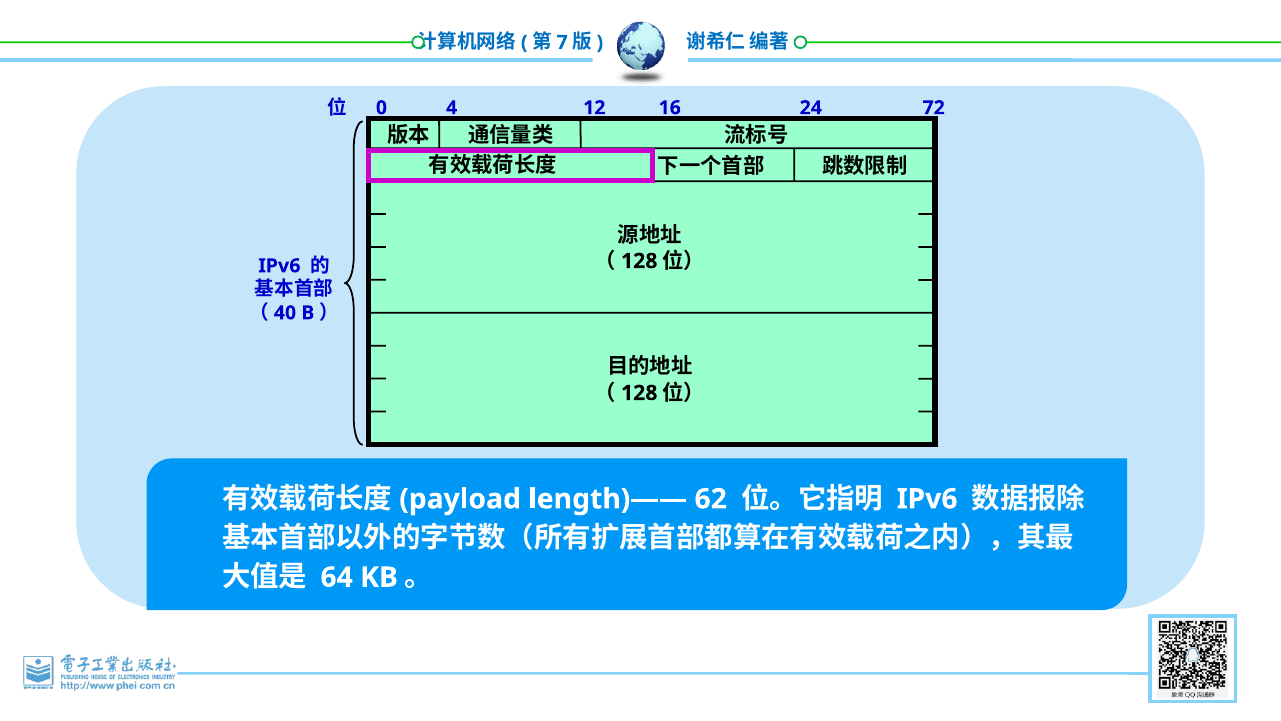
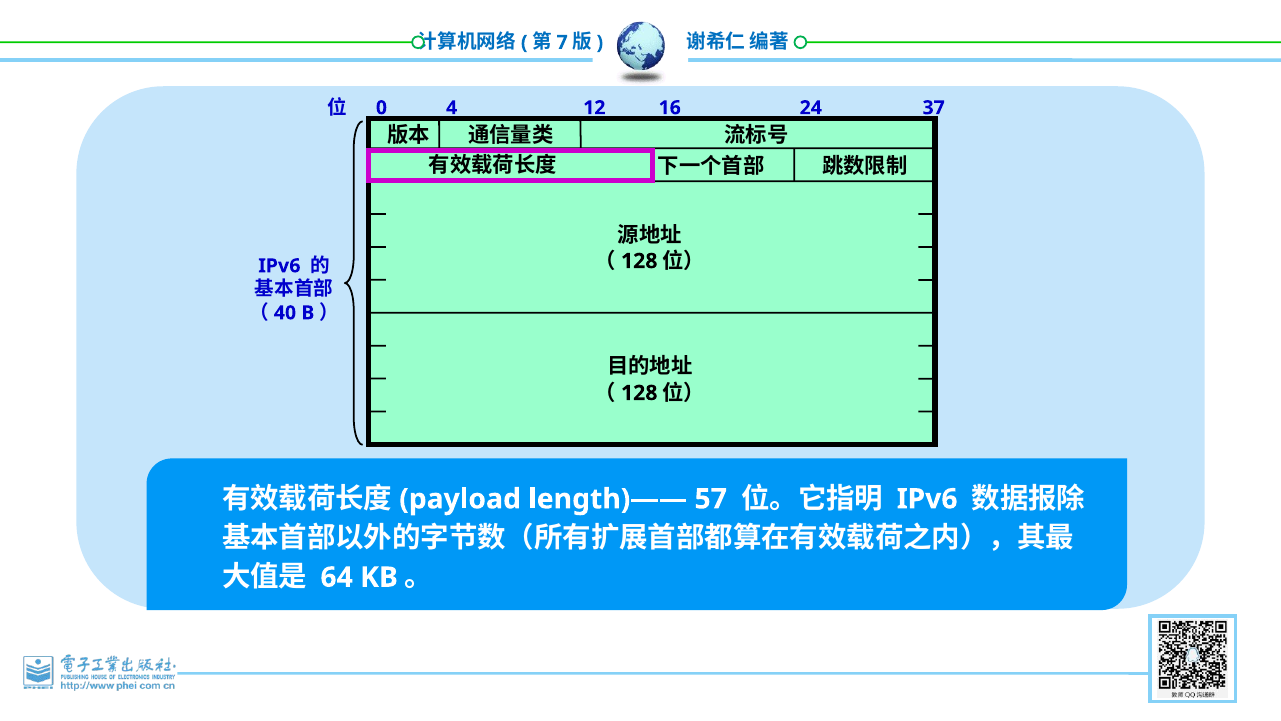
72: 72 -> 37 (934, 108)
62: 62 -> 57 (711, 499)
